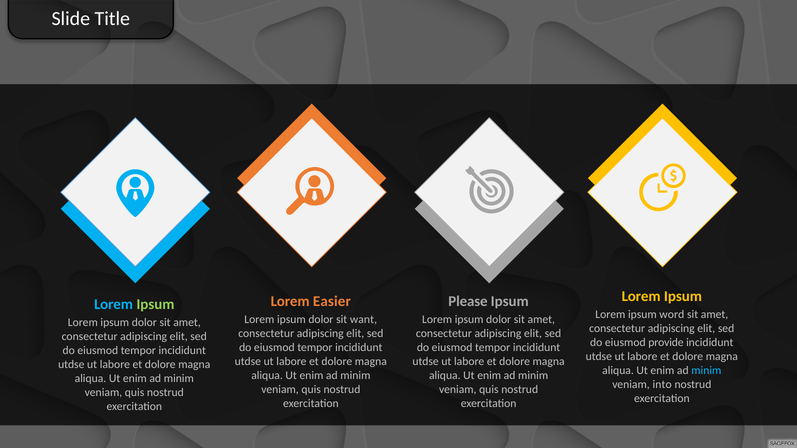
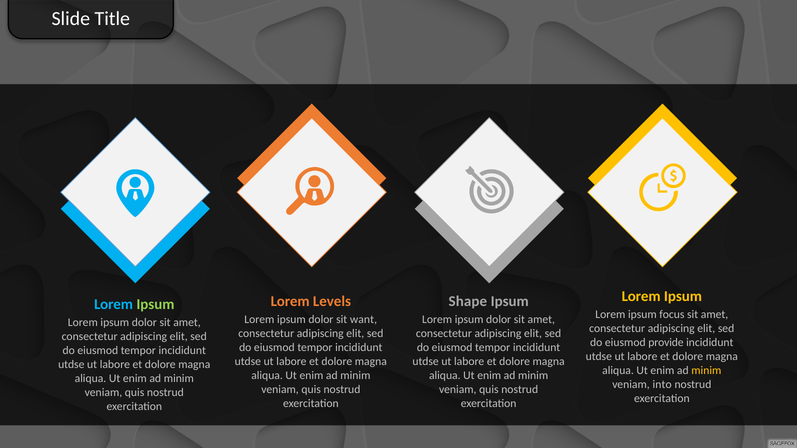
Easier: Easier -> Levels (332, 302)
Please: Please -> Shape (468, 302)
word: word -> focus (672, 315)
minim colour: light blue -> yellow (706, 371)
